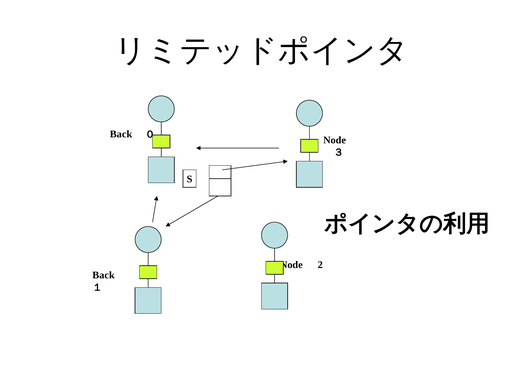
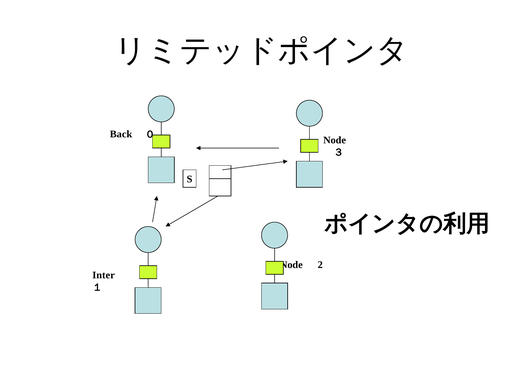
Back: Back -> Inter (104, 275)
